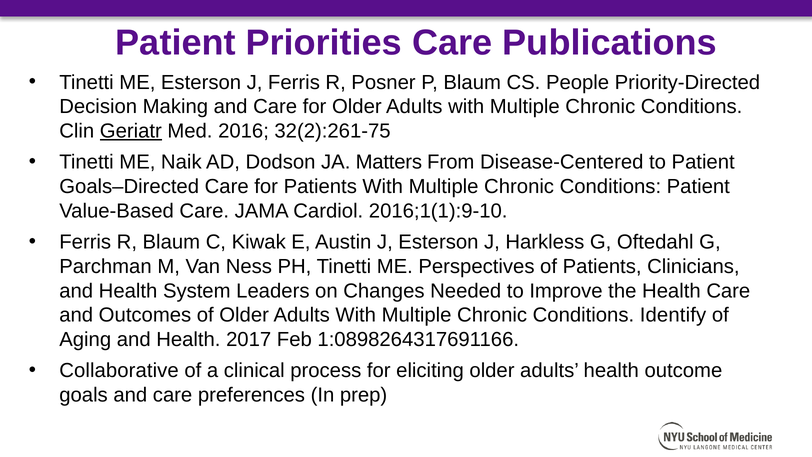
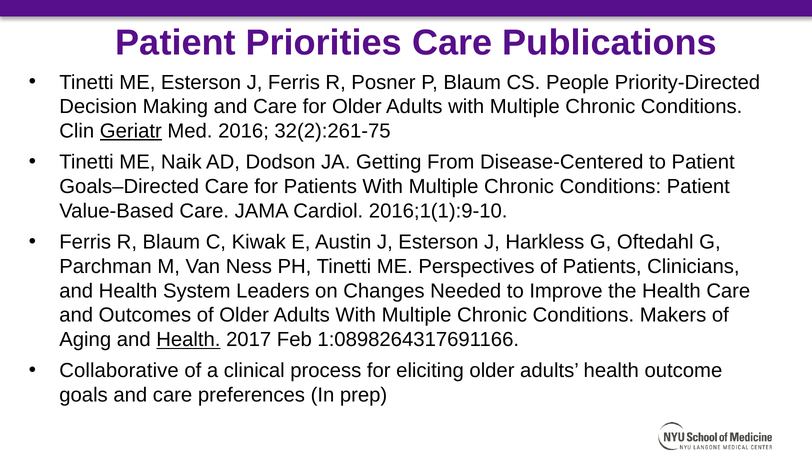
Matters: Matters -> Getting (389, 162)
Identify: Identify -> Makers (673, 315)
Health underline: none -> present (188, 339)
